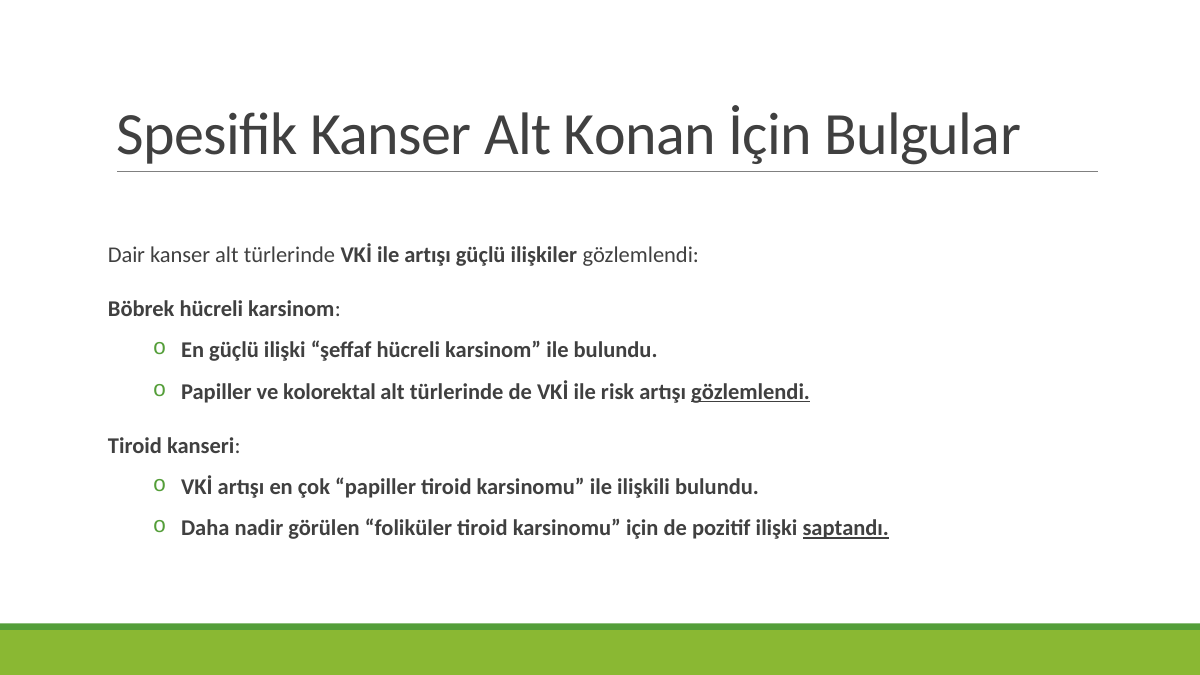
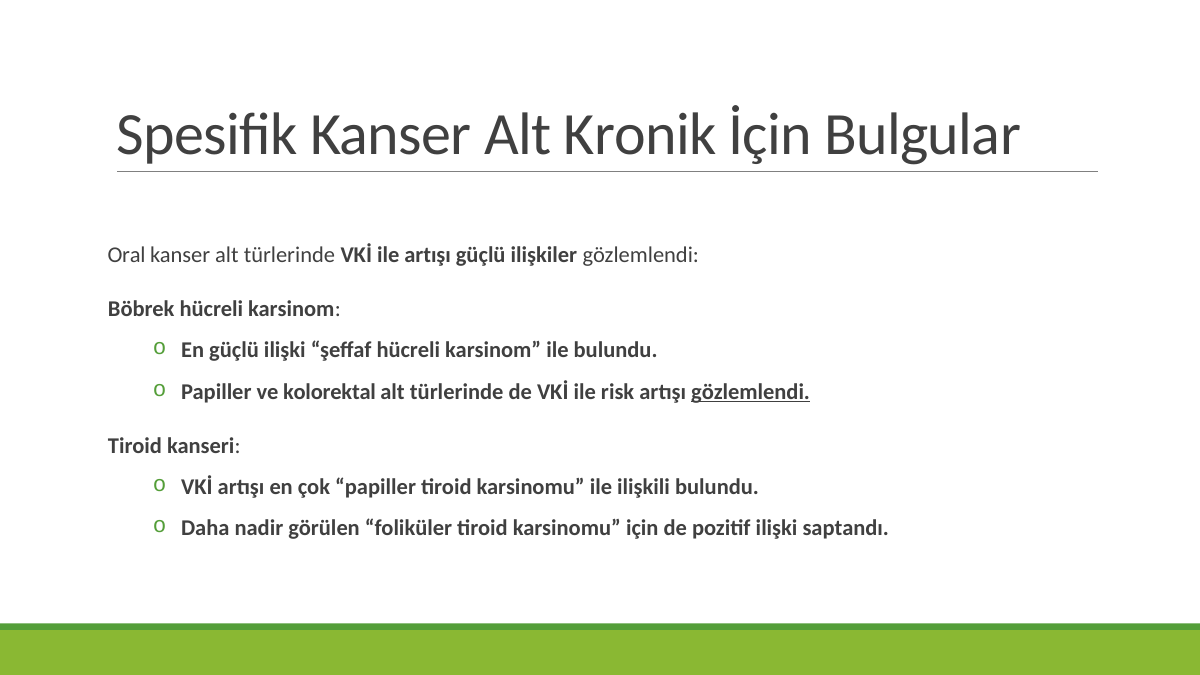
Konan: Konan -> Kronik (640, 134)
Dair: Dair -> Oral (127, 255)
saptandı underline: present -> none (846, 528)
